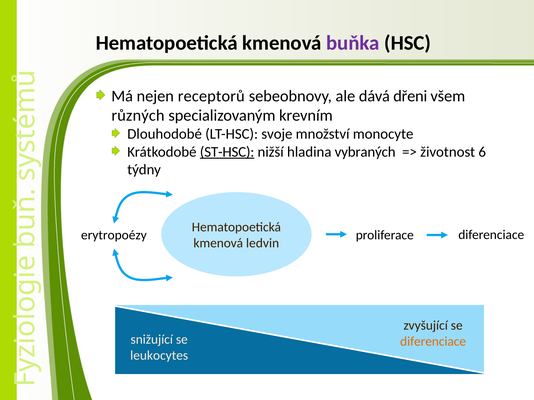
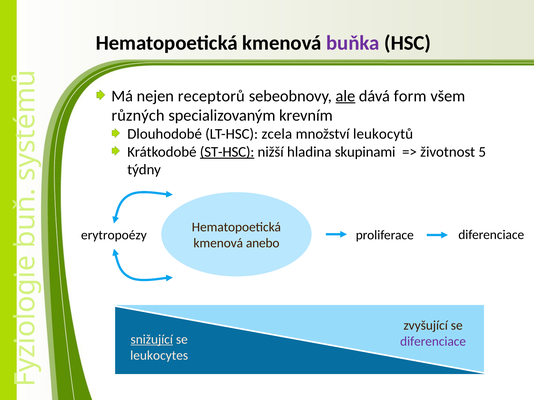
ale underline: none -> present (345, 96)
dřeni: dřeni -> form (410, 96)
svoje: svoje -> zcela (277, 134)
monocyte: monocyte -> leukocytů (383, 134)
vybraných: vybraných -> skupinami (365, 152)
6: 6 -> 5 (482, 152)
ledvin: ledvin -> anebo (263, 244)
snižující underline: none -> present (152, 340)
diferenciace colour: orange -> purple (433, 342)
